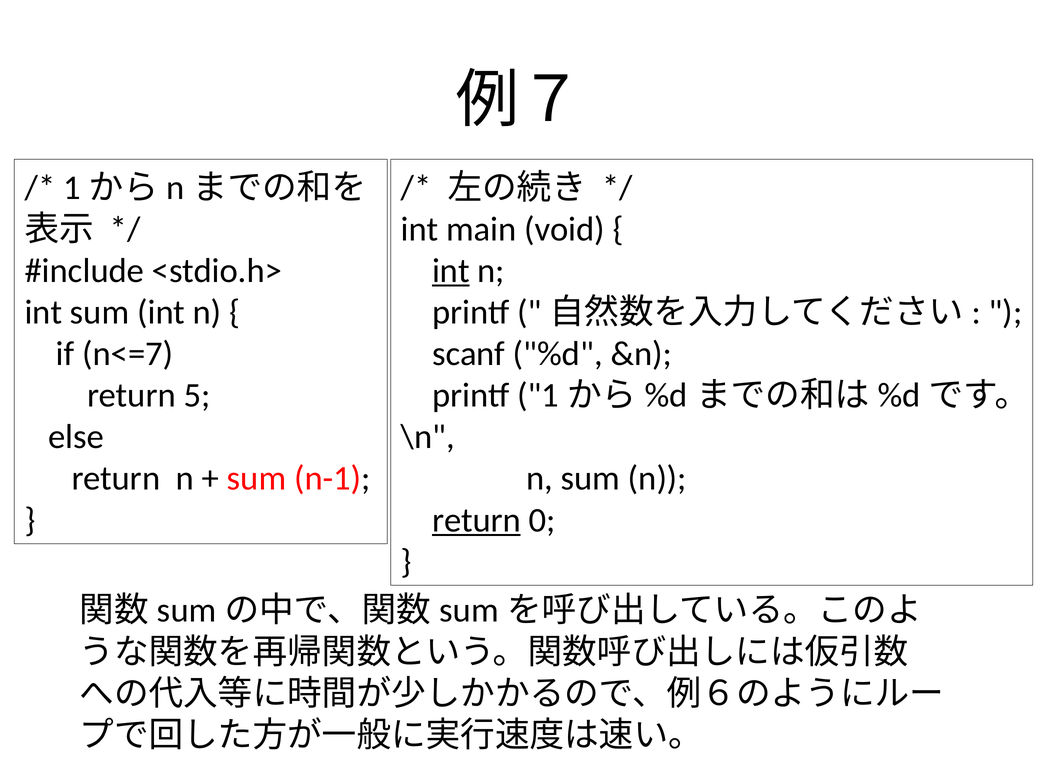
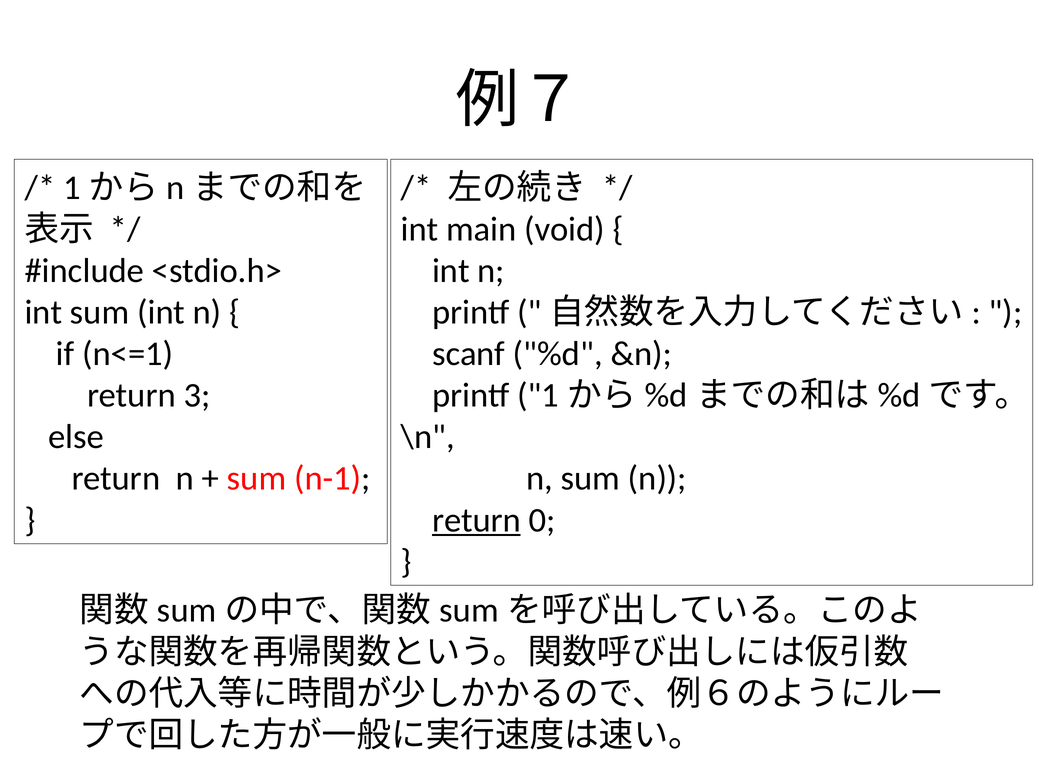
int underline: present -> none (451, 271)
n<=7: n<=7 -> n<=1 (128, 354)
5: 5 -> 3 (197, 396)
